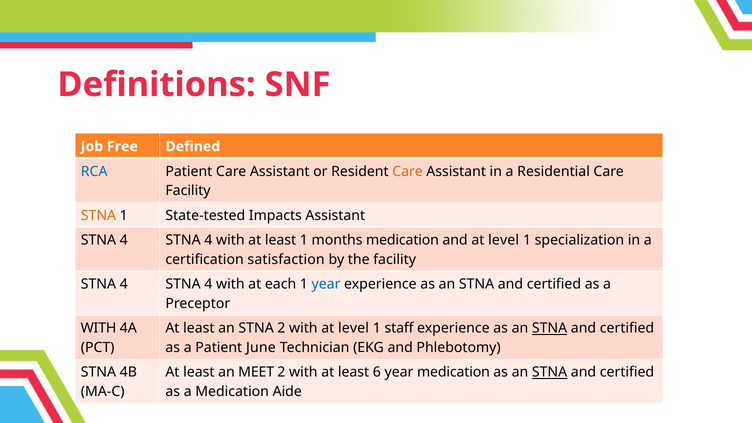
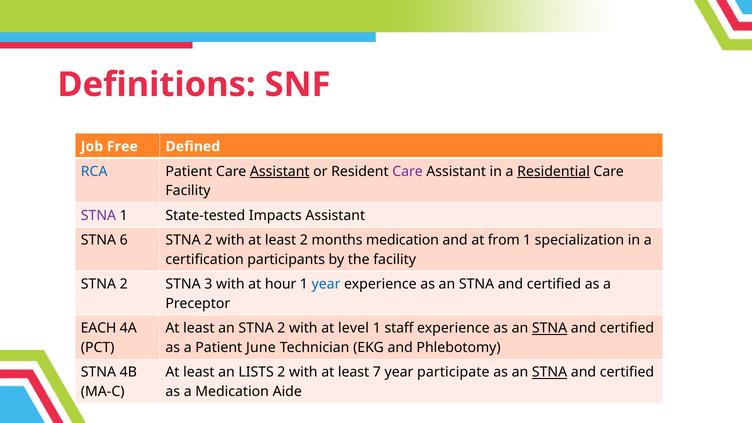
Assistant underline: none -> present (280, 171)
Care colour: orange -> purple (408, 171)
Residential underline: none -> present (554, 171)
STNA colour: orange -> purple (98, 215)
4: 4 -> 6 (124, 240)
4: 4 -> 2 (208, 240)
least 1: 1 -> 2 (304, 240)
and at level: level -> from (504, 240)
satisfaction: satisfaction -> participants (286, 259)
4: 4 -> 2 (124, 284)
4: 4 -> 3 (208, 284)
each: each -> hour (281, 284)
WITH: WITH -> EACH (99, 328)
MEET: MEET -> LISTS (256, 372)
6: 6 -> 7 (377, 372)
year medication: medication -> participate (453, 372)
